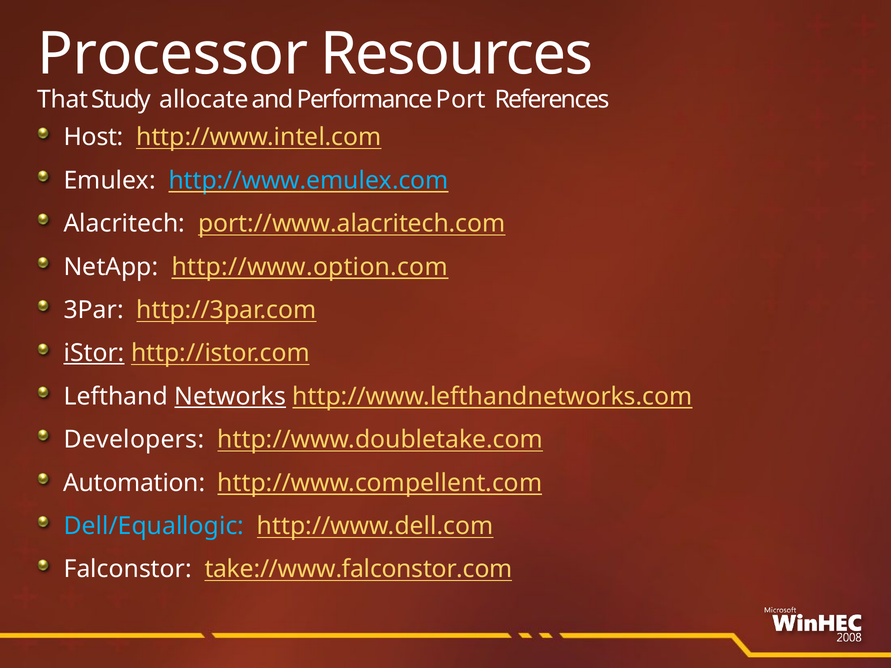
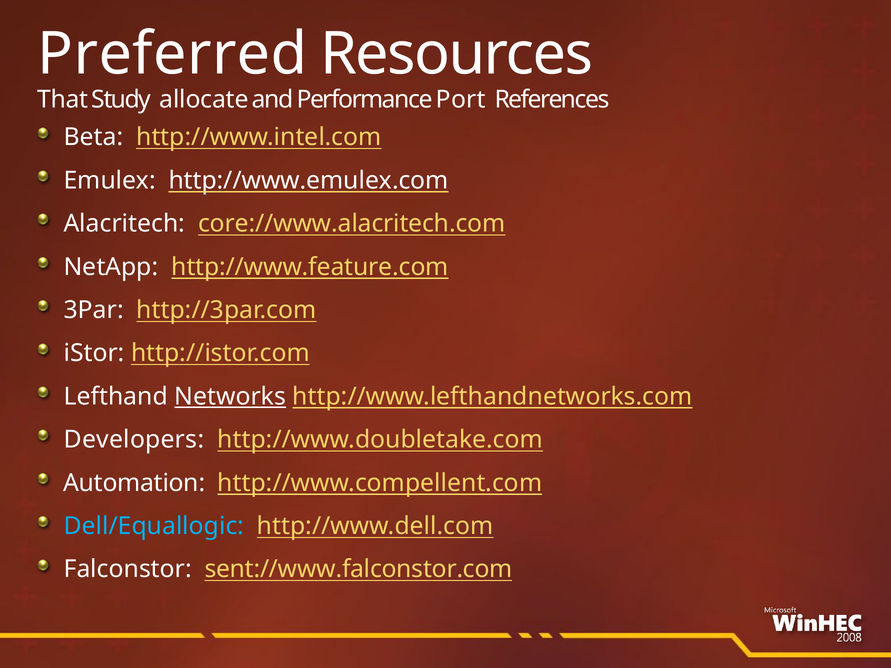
Processor: Processor -> Preferred (172, 54)
Host: Host -> Beta (94, 137)
http://www.emulex.com colour: light blue -> white (309, 181)
port://www.alacritech.com: port://www.alacritech.com -> core://www.alacritech.com (352, 224)
http://www.option.com: http://www.option.com -> http://www.feature.com (310, 267)
iStor underline: present -> none (94, 353)
take://www.falconstor.com: take://www.falconstor.com -> sent://www.falconstor.com (358, 570)
